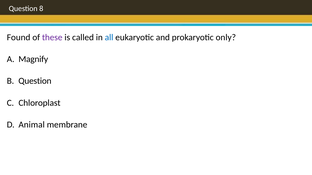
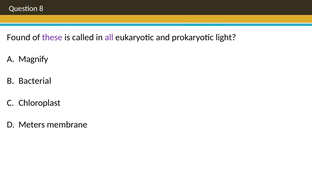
all colour: blue -> purple (109, 38)
only: only -> light (226, 38)
Question: Question -> Bacterial (35, 81)
Animal: Animal -> Meters (32, 125)
